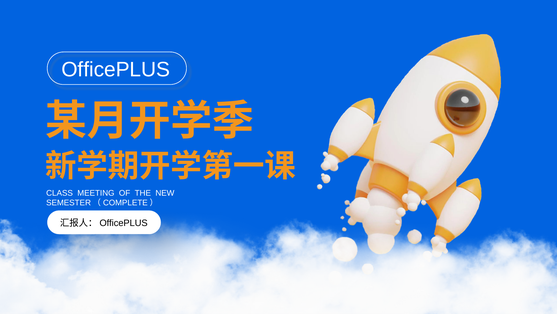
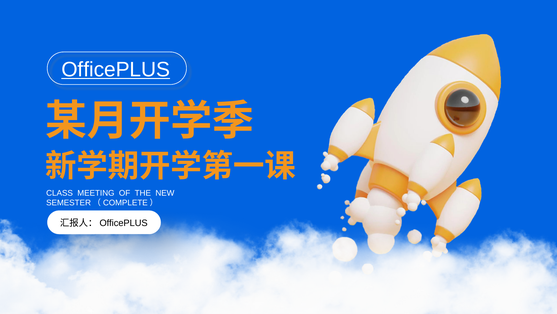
OfficePLUS underline: none -> present (116, 69)
